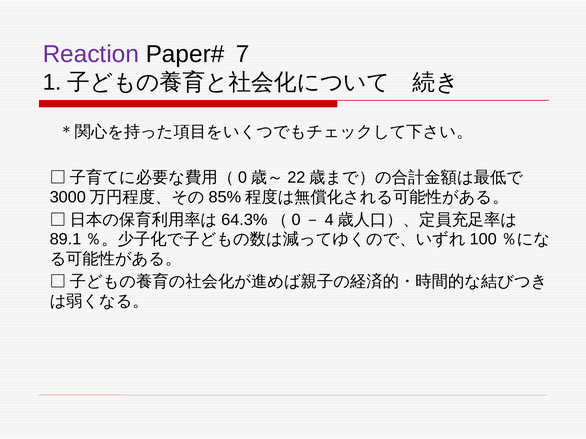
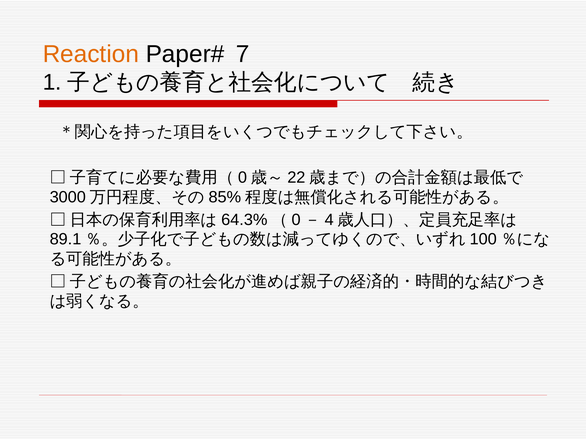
Reaction colour: purple -> orange (91, 54)
